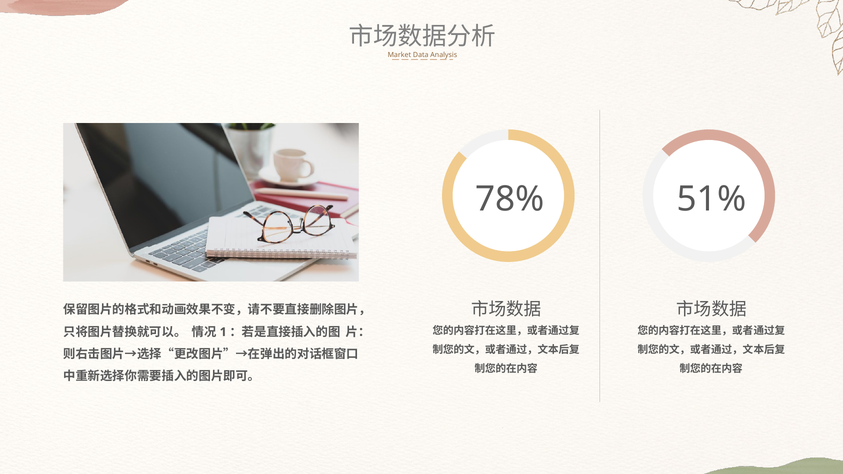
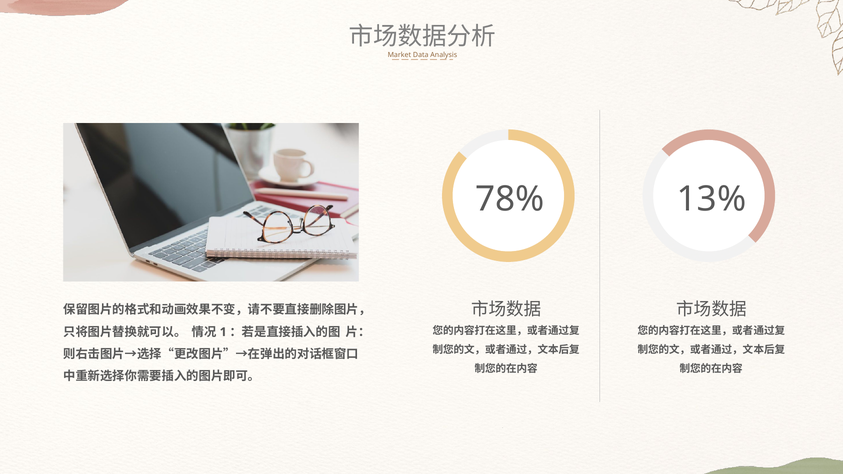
51%: 51% -> 13% (712, 199)
